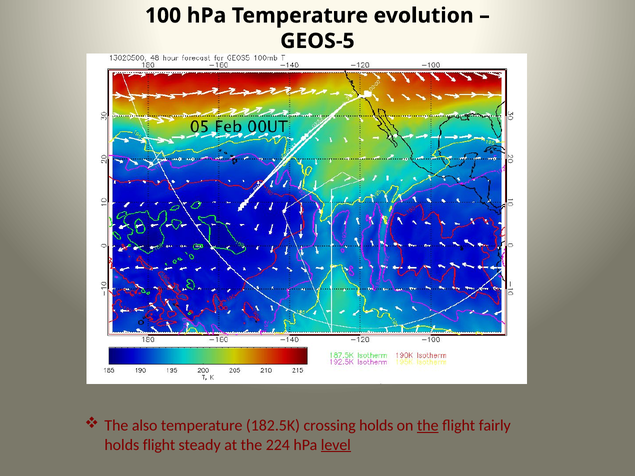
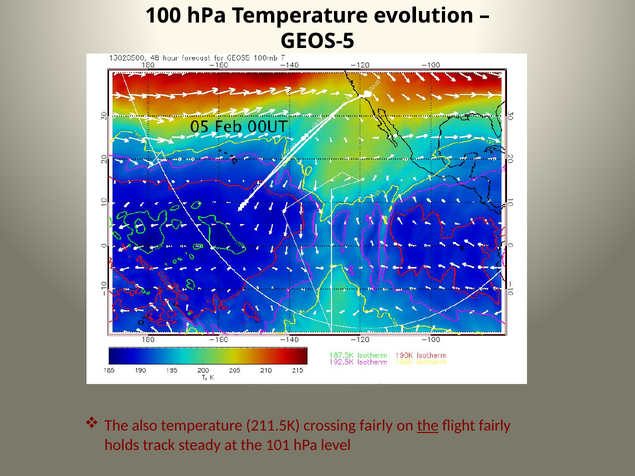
182.5K: 182.5K -> 211.5K (273, 426)
crossing holds: holds -> fairly (376, 426)
holds flight: flight -> track (159, 445)
224: 224 -> 101 (278, 445)
level underline: present -> none (336, 445)
